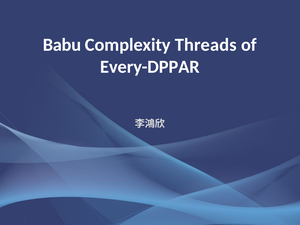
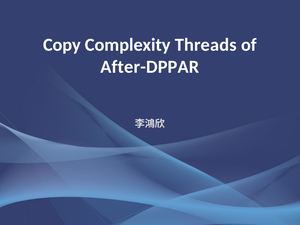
Babu: Babu -> Copy (62, 45)
Every-DPPAR: Every-DPPAR -> After-DPPAR (150, 67)
